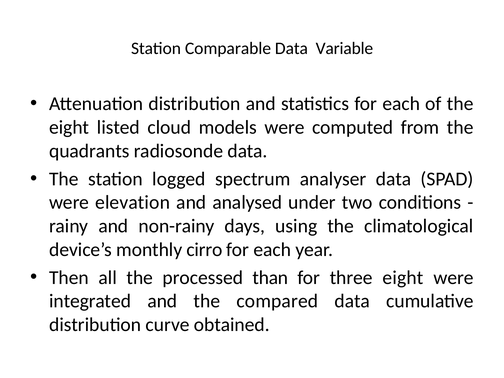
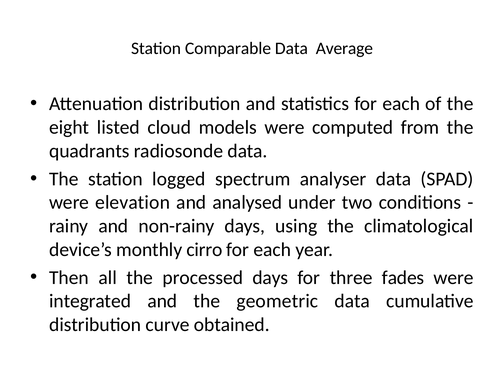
Variable: Variable -> Average (344, 48)
processed than: than -> days (270, 278)
three eight: eight -> fades (403, 278)
compared: compared -> geometric (277, 301)
